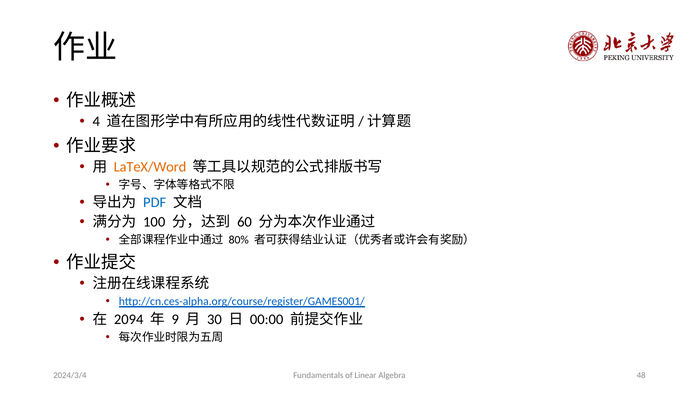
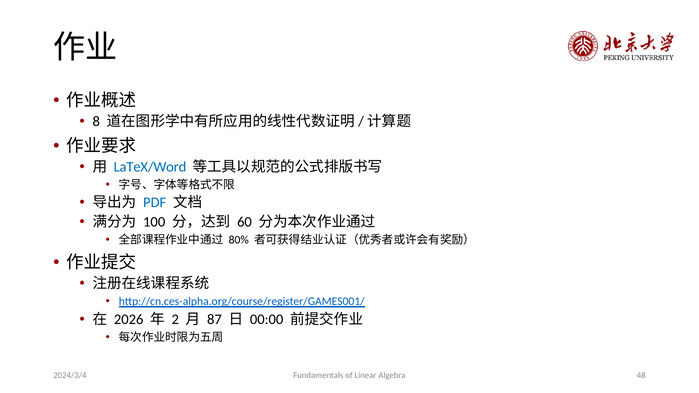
4: 4 -> 8 (96, 122)
LaTeX/Word colour: orange -> blue (150, 167)
2094: 2094 -> 2026 (129, 320)
9: 9 -> 2 (175, 320)
30: 30 -> 87 (214, 320)
